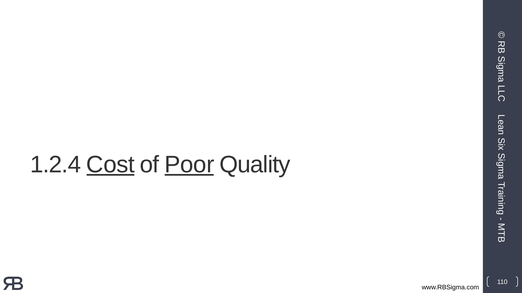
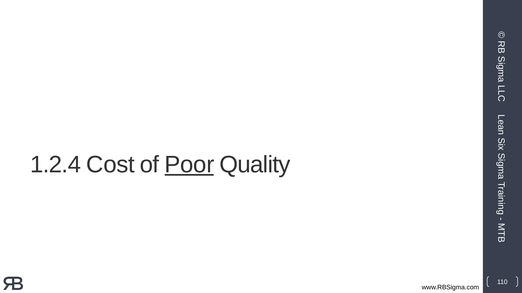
Cost underline: present -> none (111, 165)
